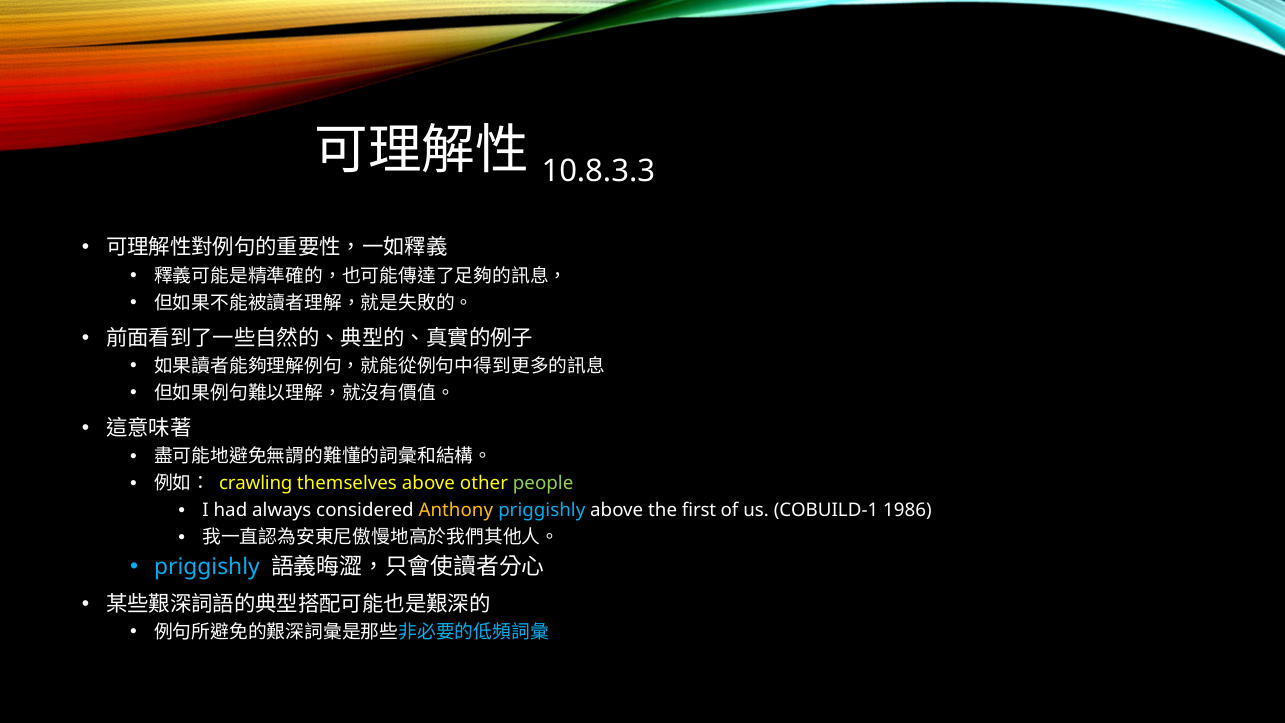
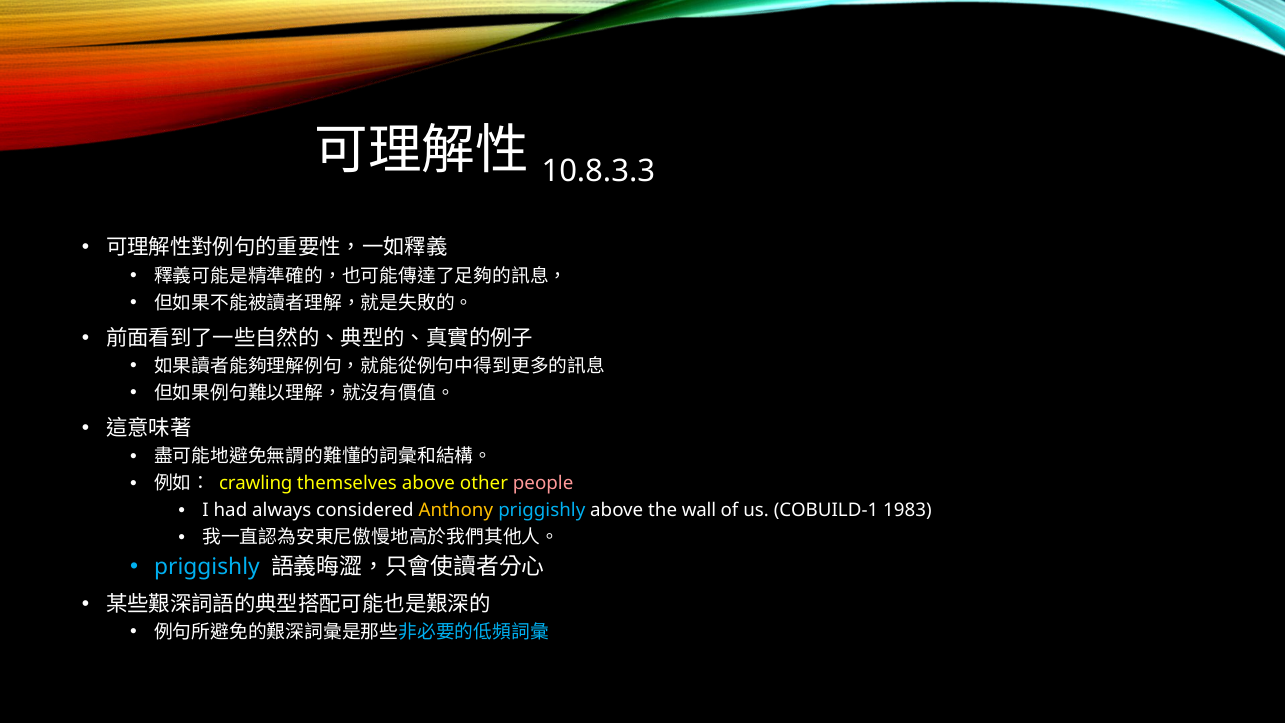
people colour: light green -> pink (543, 484)
ﬁrst: ﬁrst -> wall (699, 511)
1986: 1986 -> 1983 (907, 511)
